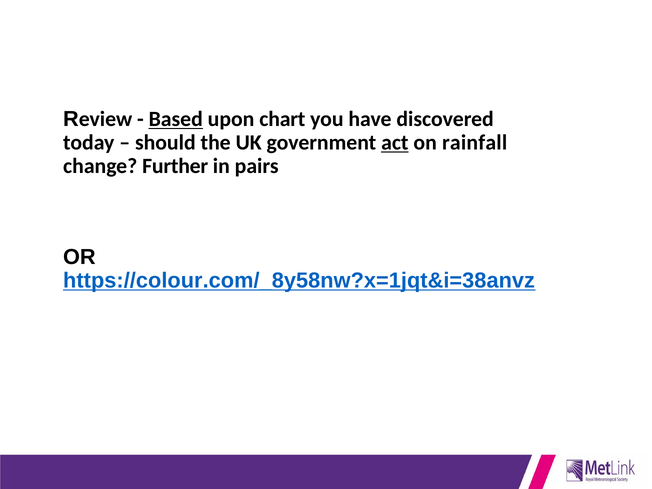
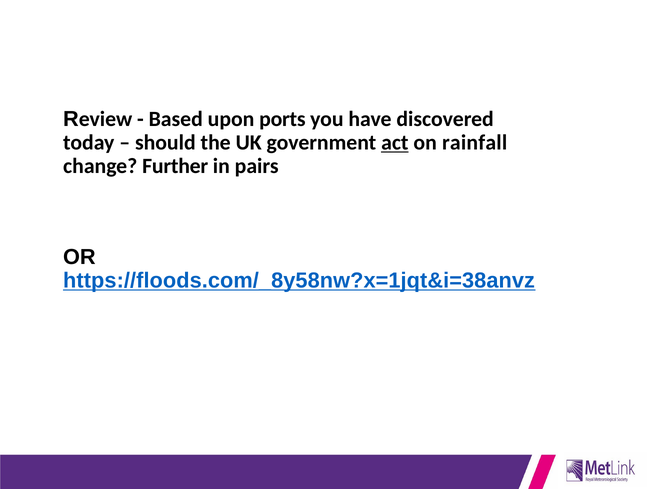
Based underline: present -> none (176, 119)
chart: chart -> ports (282, 119)
https://colour.com/_8y58nw?x=1jqt&i=38anvz: https://colour.com/_8y58nw?x=1jqt&i=38anvz -> https://floods.com/_8y58nw?x=1jqt&i=38anvz (299, 280)
